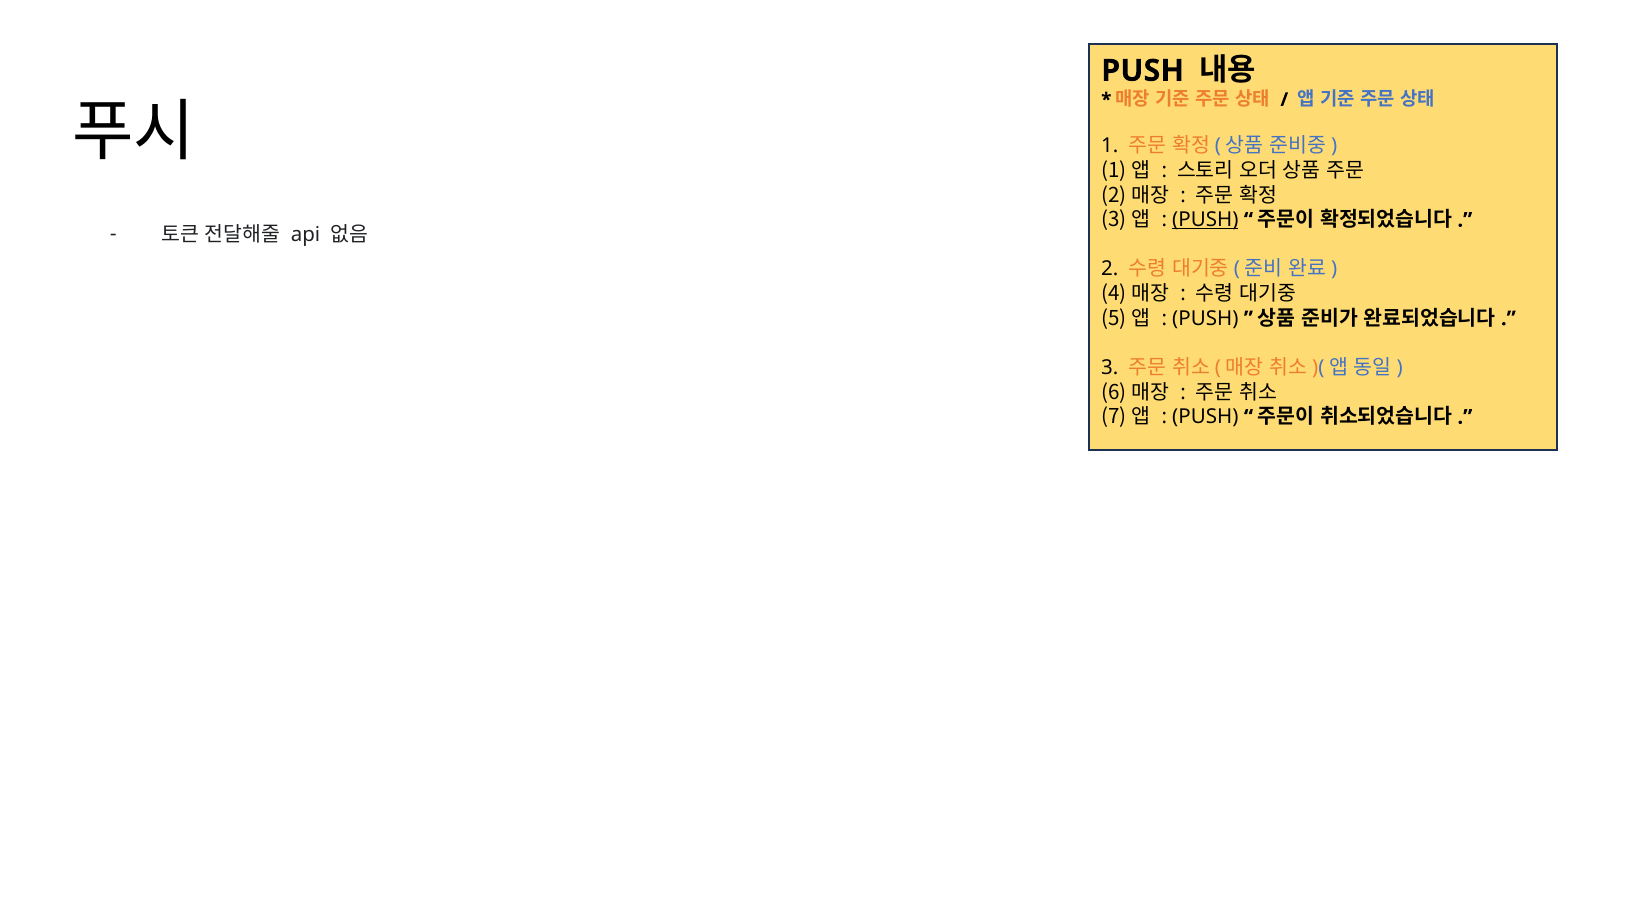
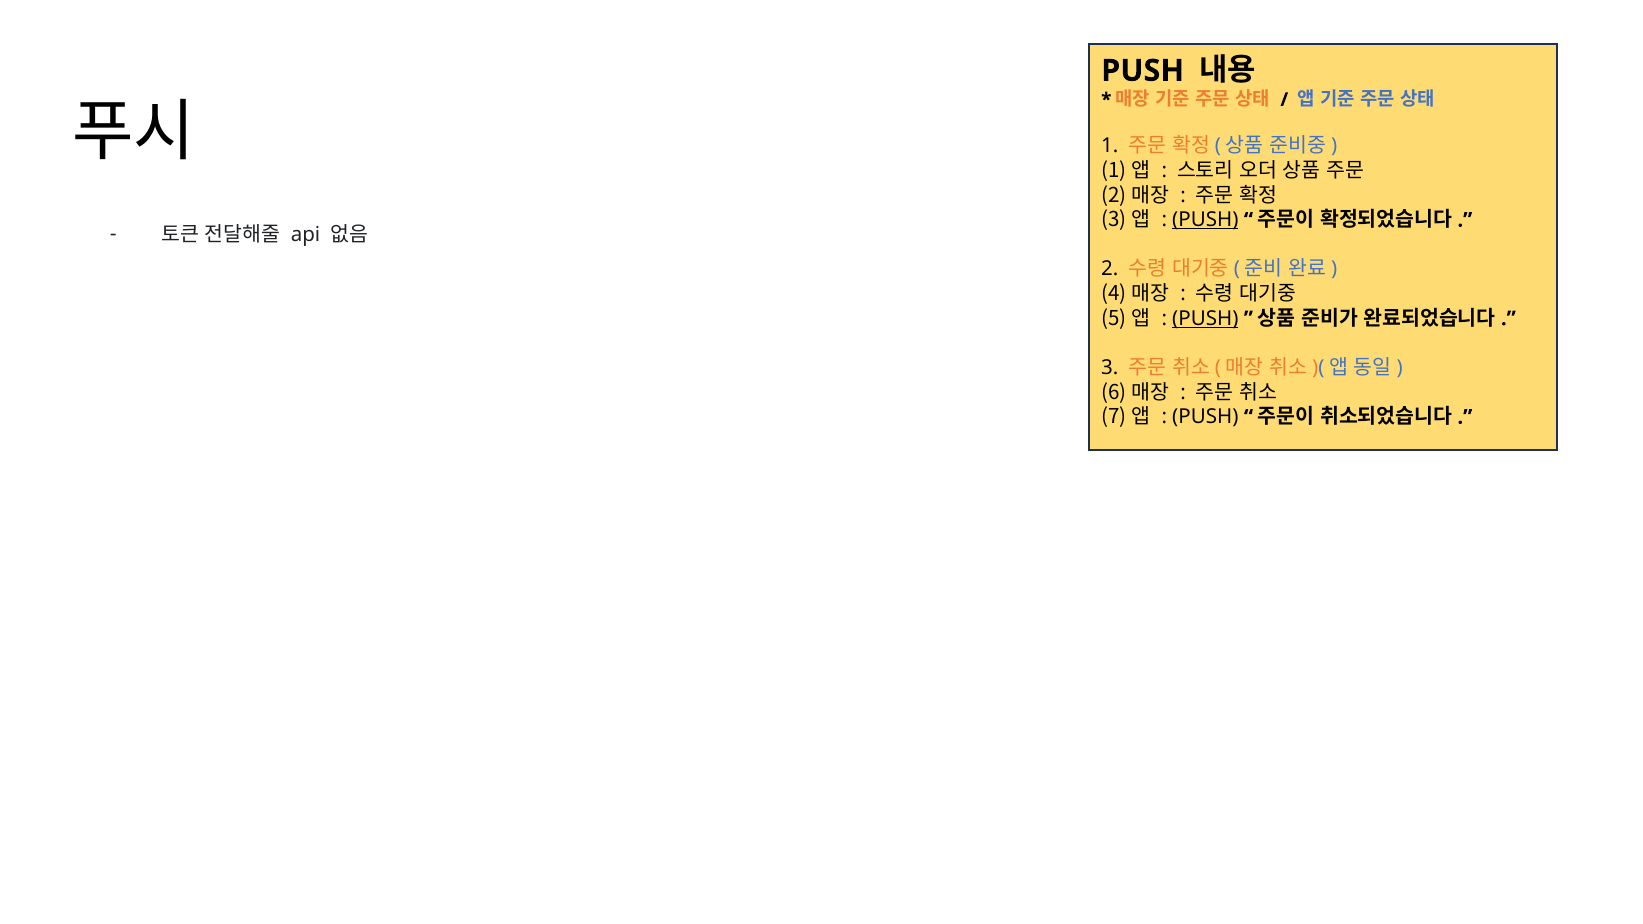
PUSH underline: none -> present (1205, 319)
